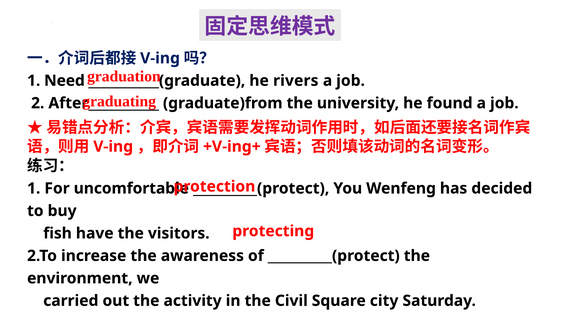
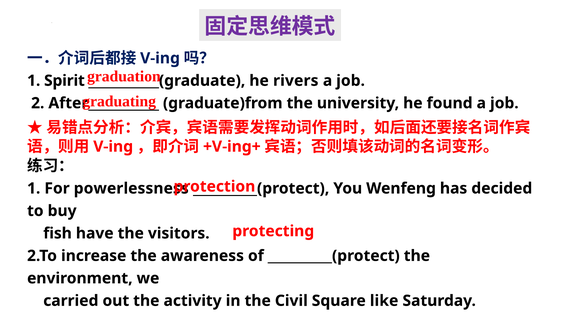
Need: Need -> Spirit (64, 81)
uncomfortable: uncomfortable -> powerlessness (131, 188)
city: city -> like (384, 300)
